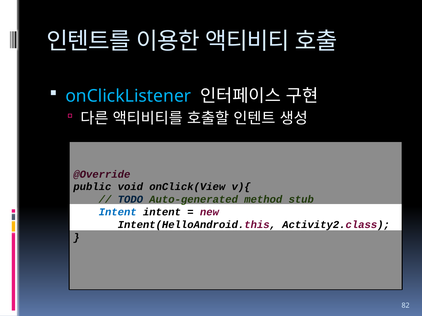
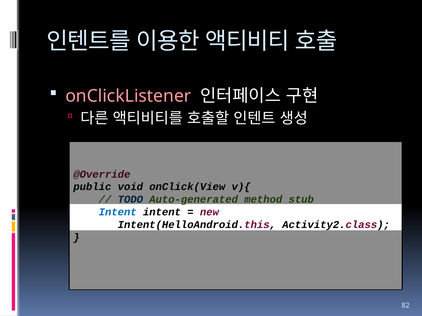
onClickListener colour: light blue -> pink (128, 96)
